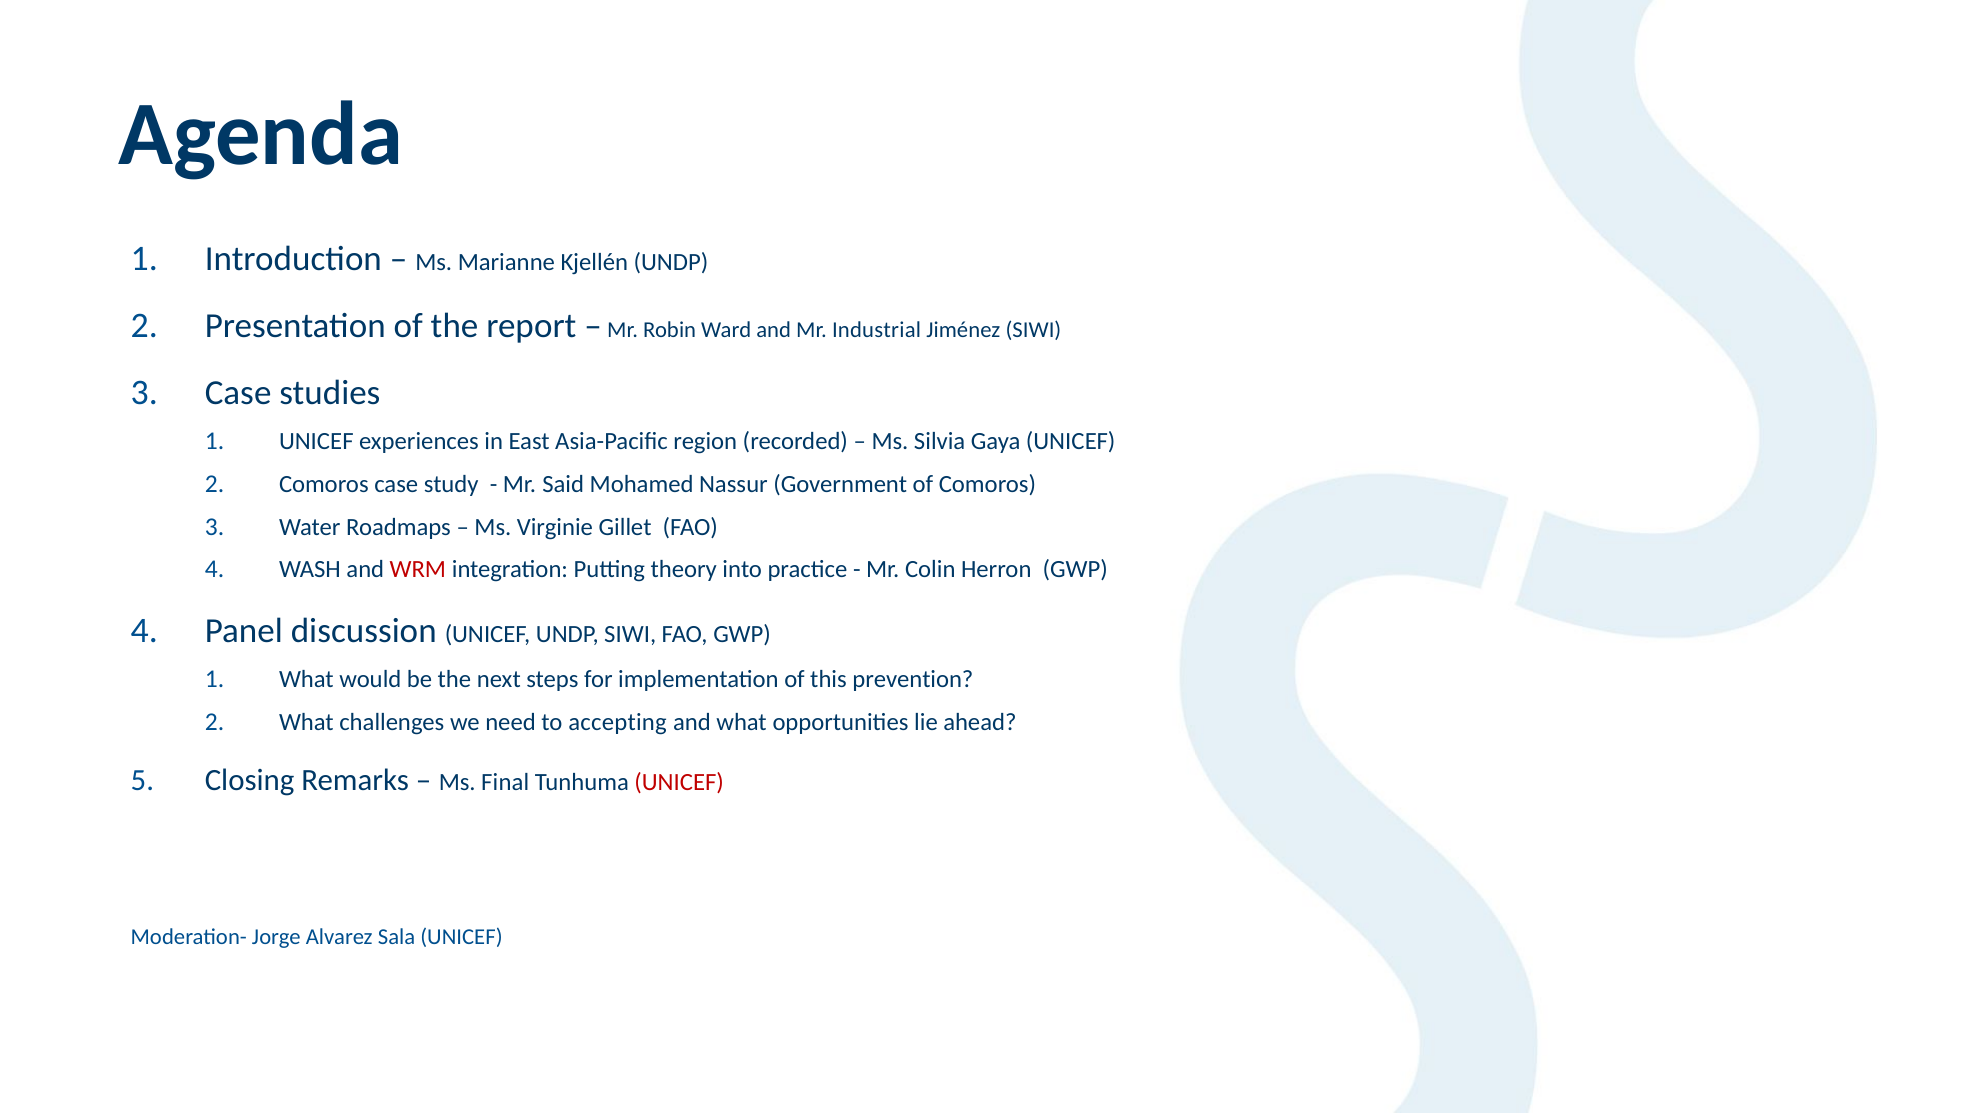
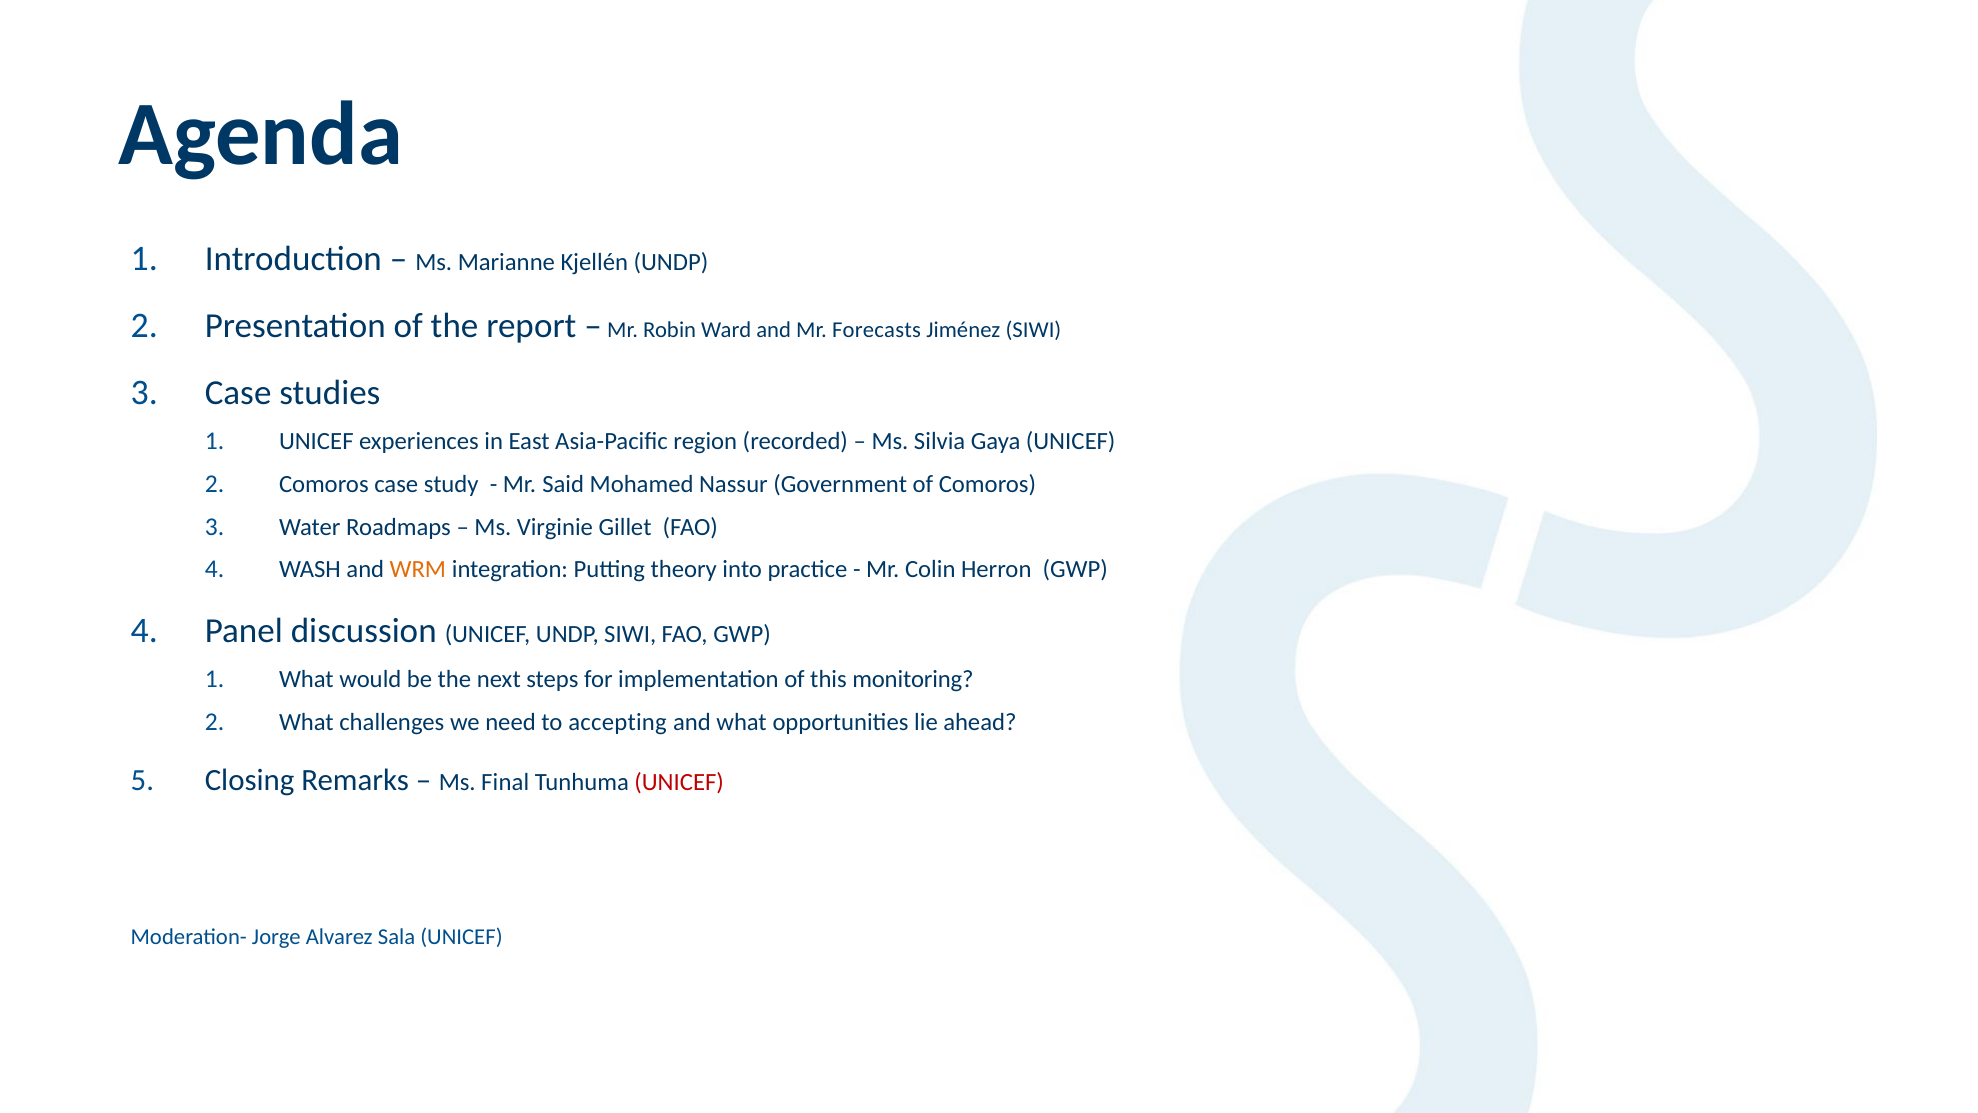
Industrial: Industrial -> Forecasts (877, 330)
WRM colour: red -> orange (418, 570)
prevention: prevention -> monitoring (913, 679)
